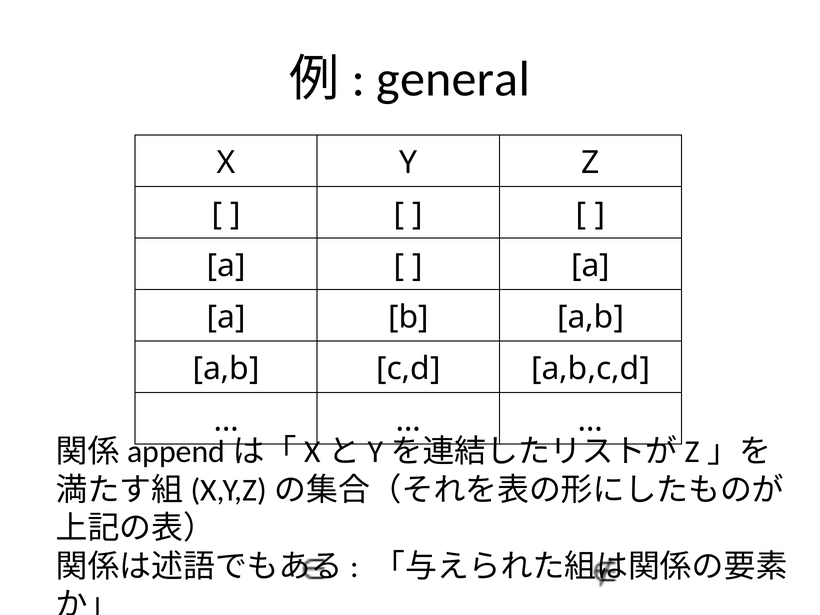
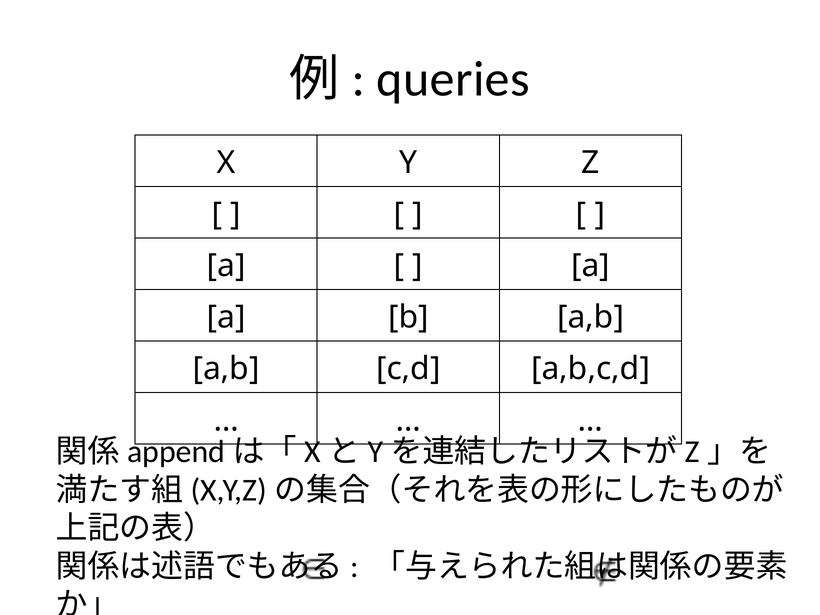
general: general -> queries (453, 79)
